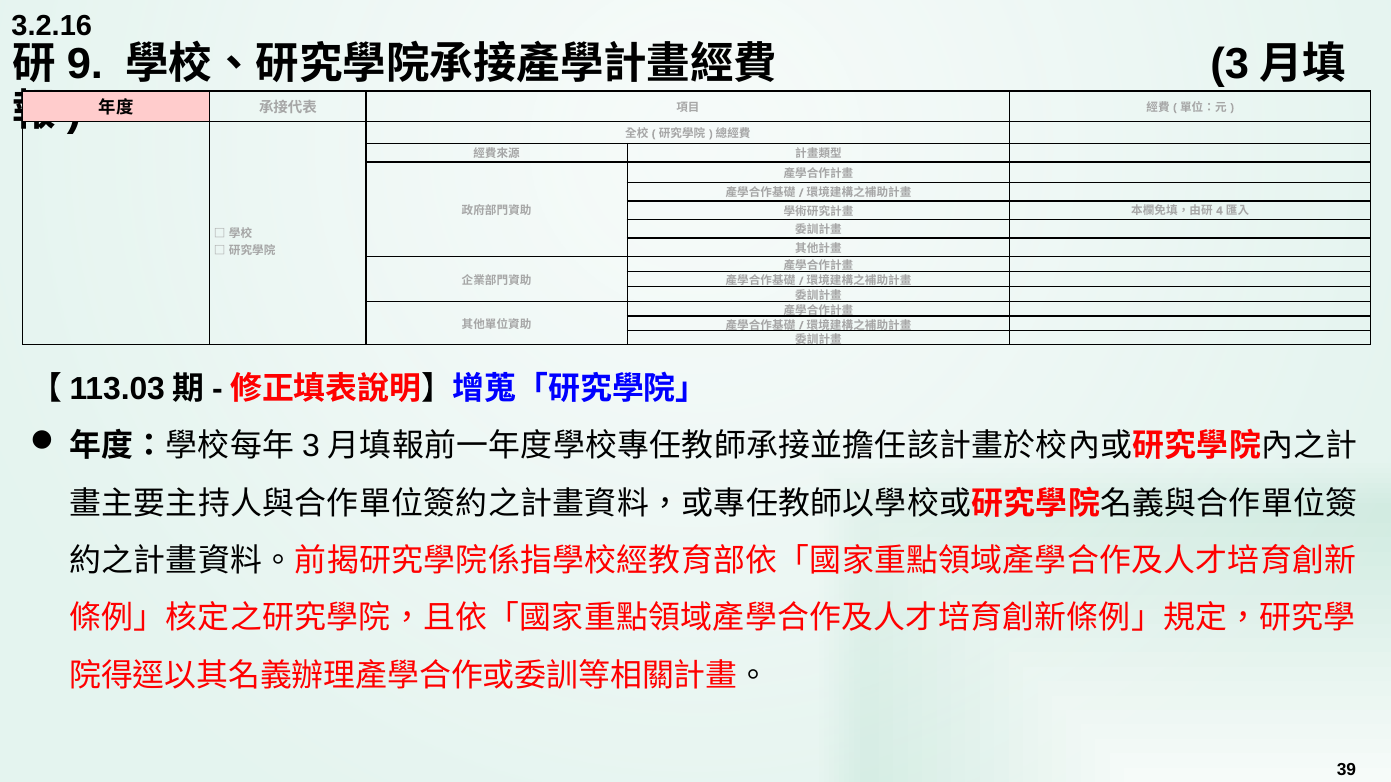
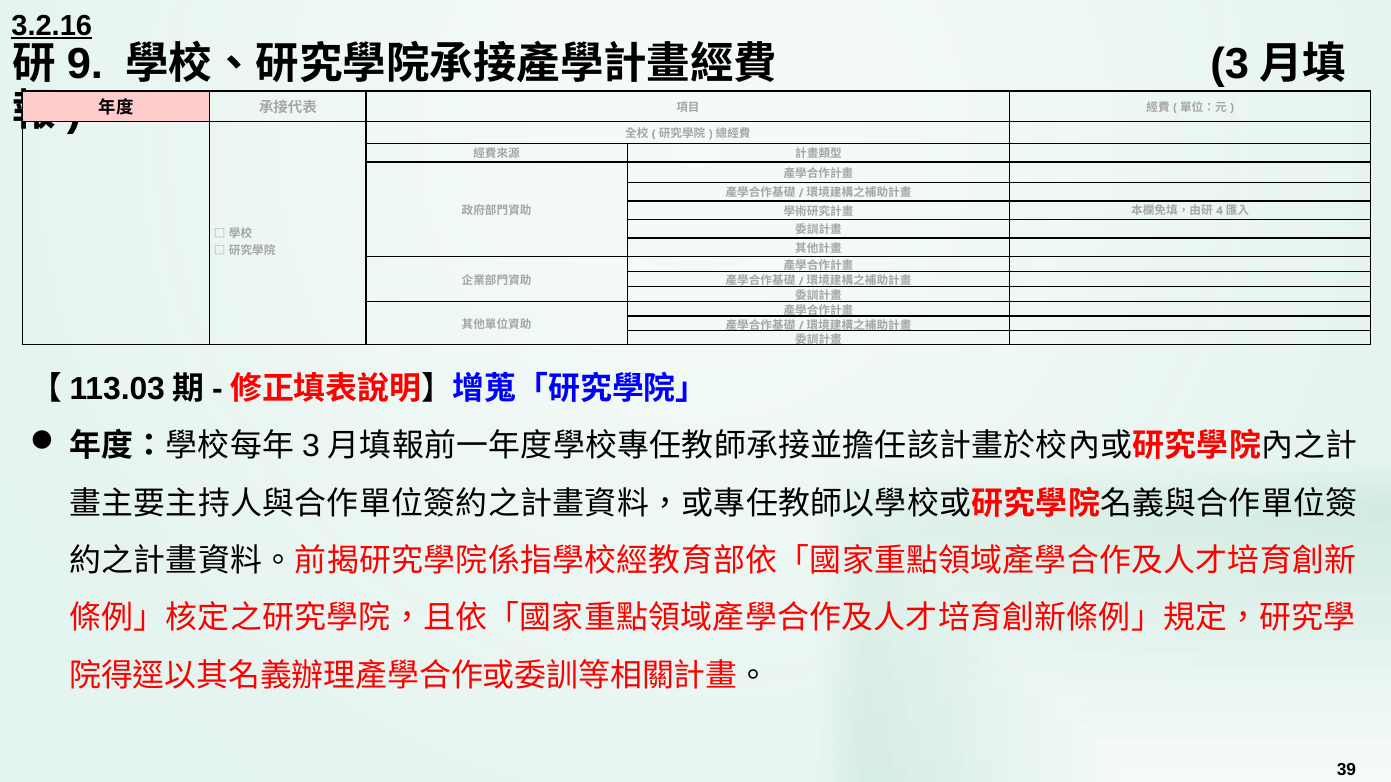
3.2.16 underline: none -> present (52, 26)
